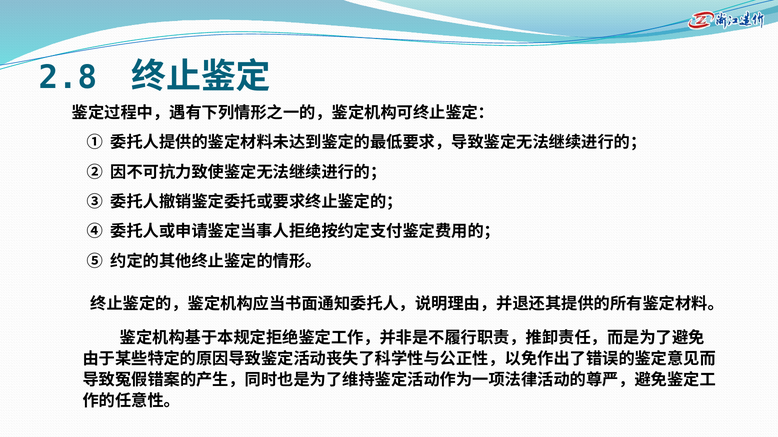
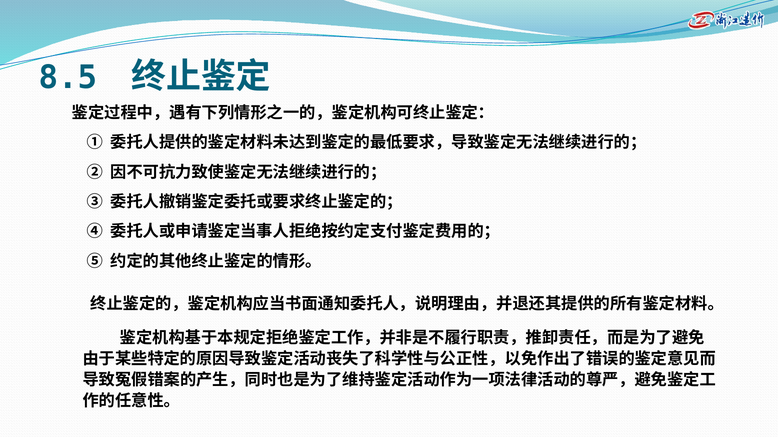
2.8: 2.8 -> 8.5 (68, 78)
